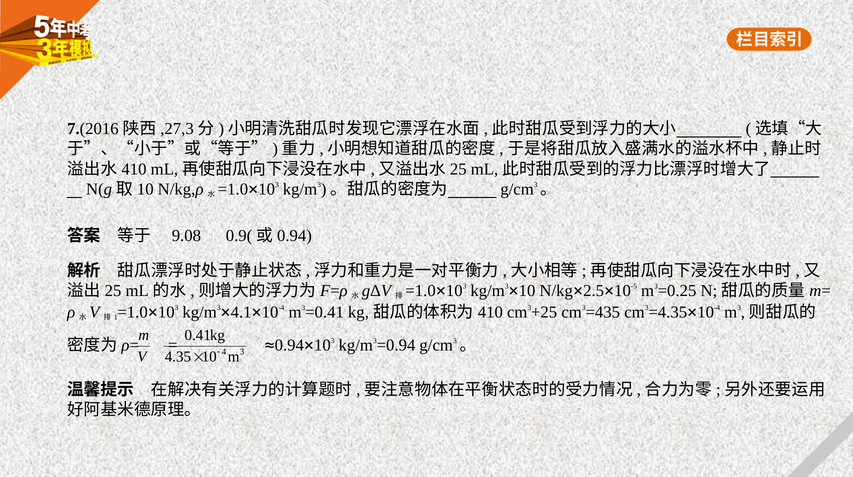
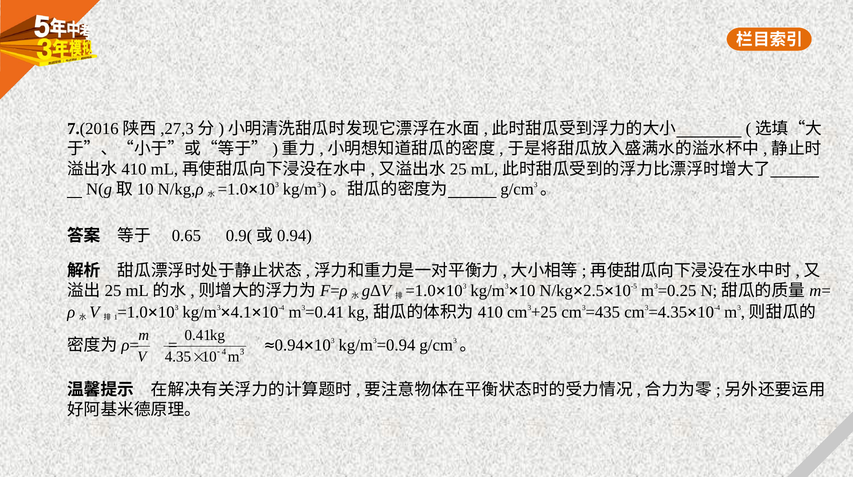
9.08: 9.08 -> 0.65 (186, 235)
